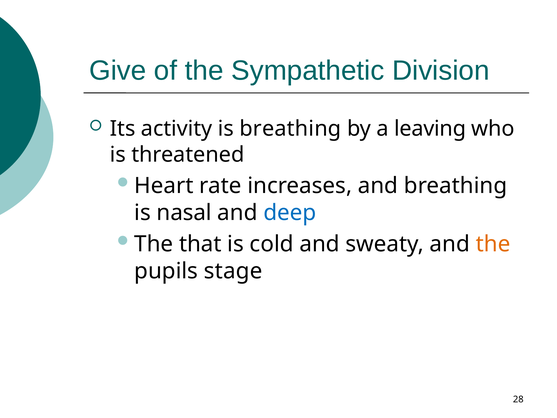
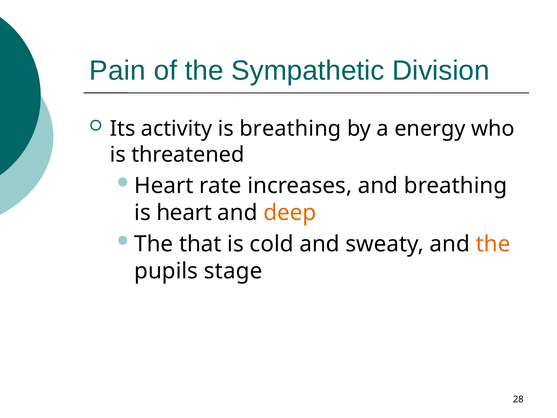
Give: Give -> Pain (118, 70)
leaving: leaving -> energy (430, 129)
is nasal: nasal -> heart (184, 213)
deep colour: blue -> orange (290, 213)
